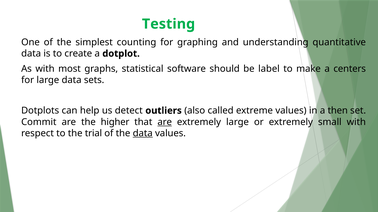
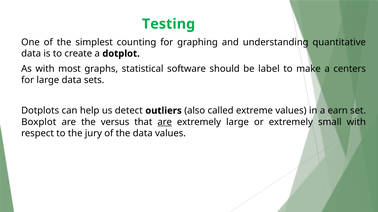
then: then -> earn (338, 111)
Commit: Commit -> Boxplot (39, 122)
higher: higher -> versus (115, 122)
trial: trial -> jury (93, 134)
data underline: present -> none (143, 134)
